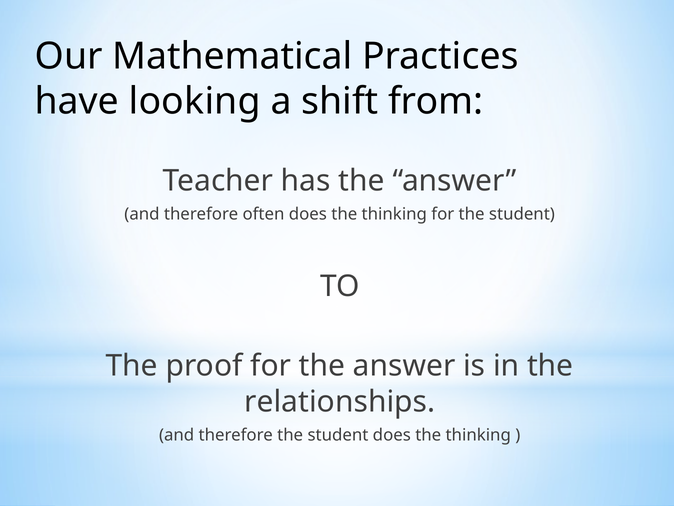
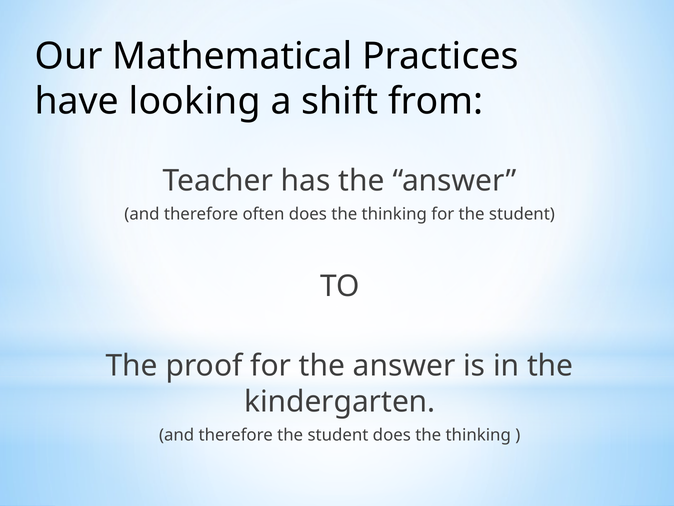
relationships: relationships -> kindergarten (340, 401)
